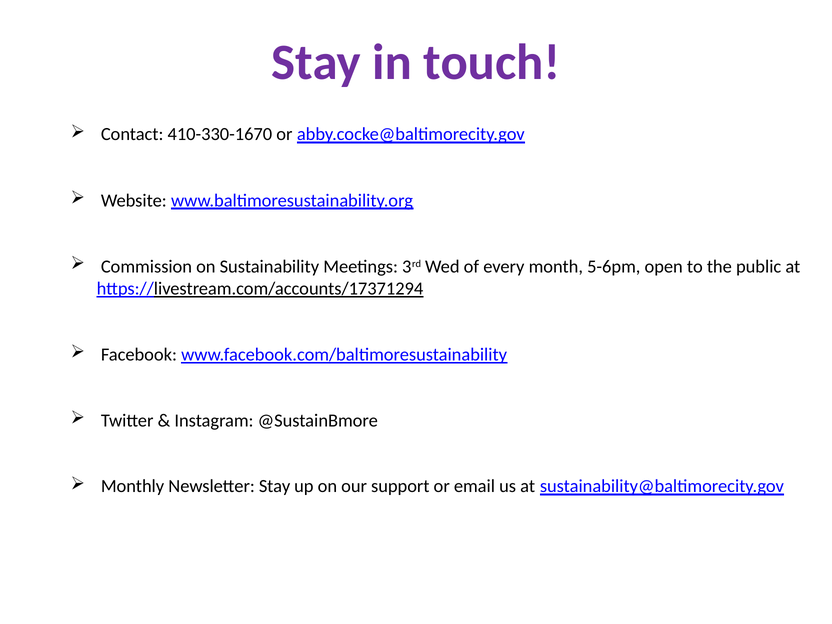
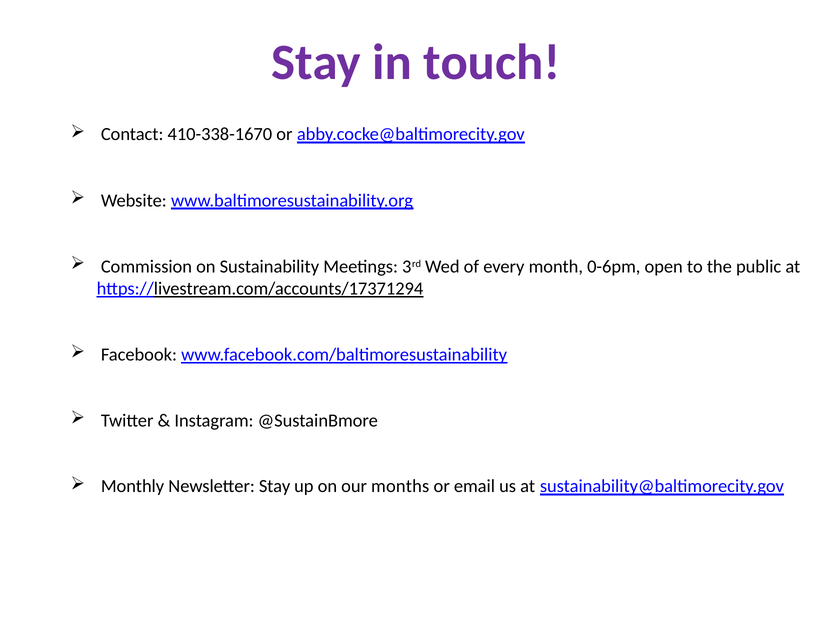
410-330-1670: 410-330-1670 -> 410-338-1670 (220, 134)
5-6pm: 5-6pm -> 0-6pm (614, 266)
support: support -> months (400, 486)
